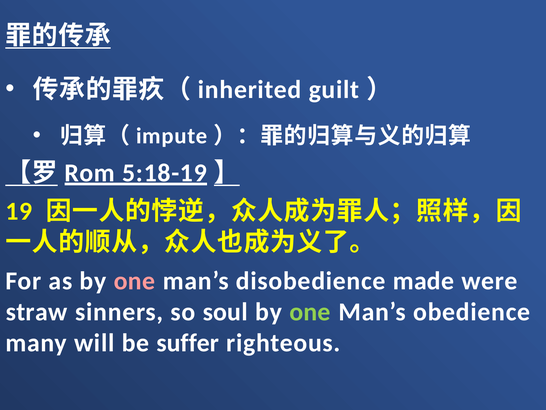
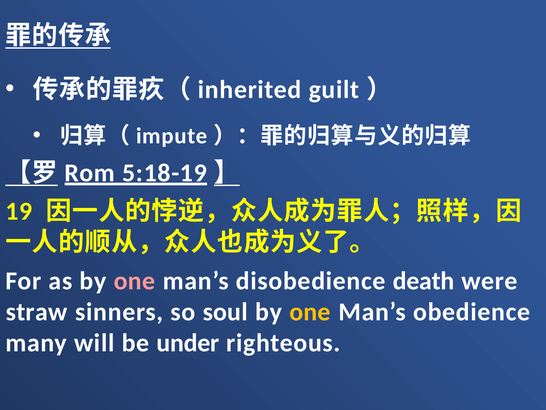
made: made -> death (424, 281)
one colour: light green -> yellow (310, 312)
suffer: suffer -> under (188, 343)
